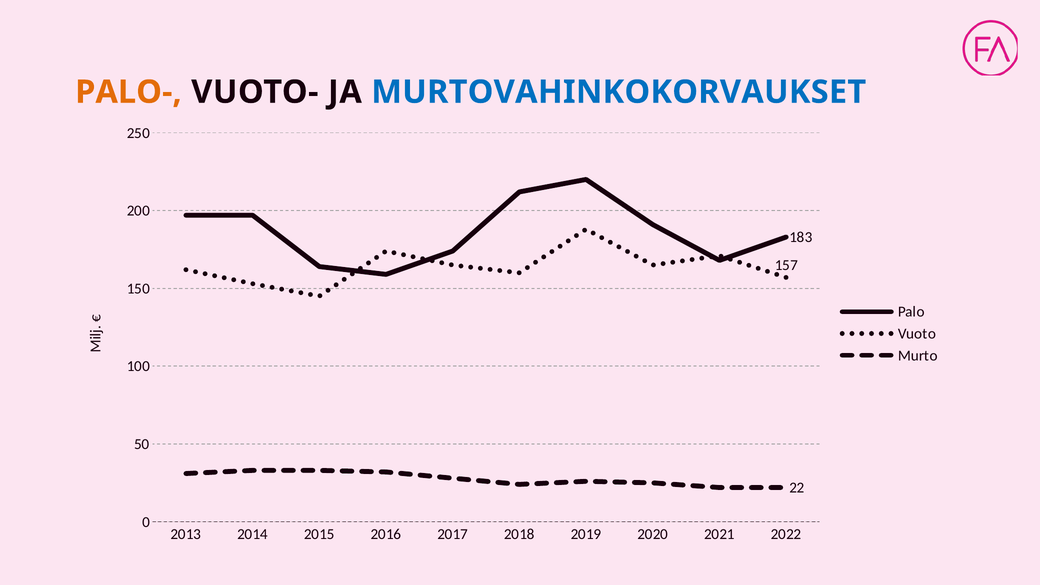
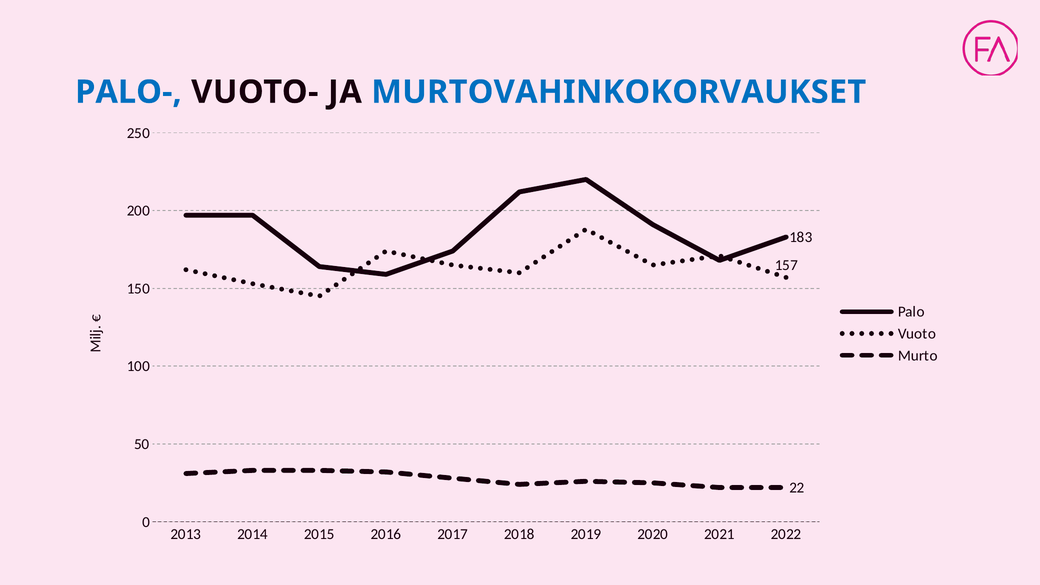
PALO- colour: orange -> blue (128, 92)
